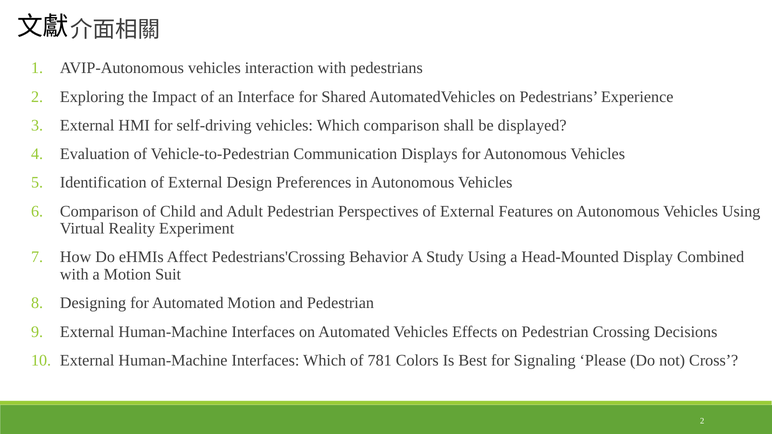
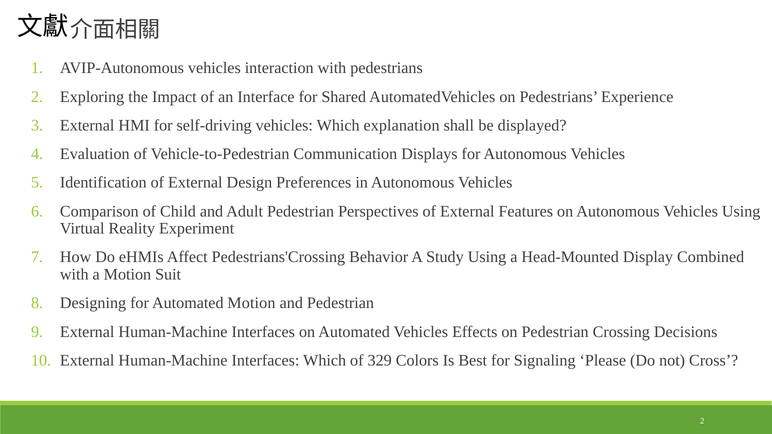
Which comparison: comparison -> explanation (402, 125)
781: 781 -> 329 (380, 361)
